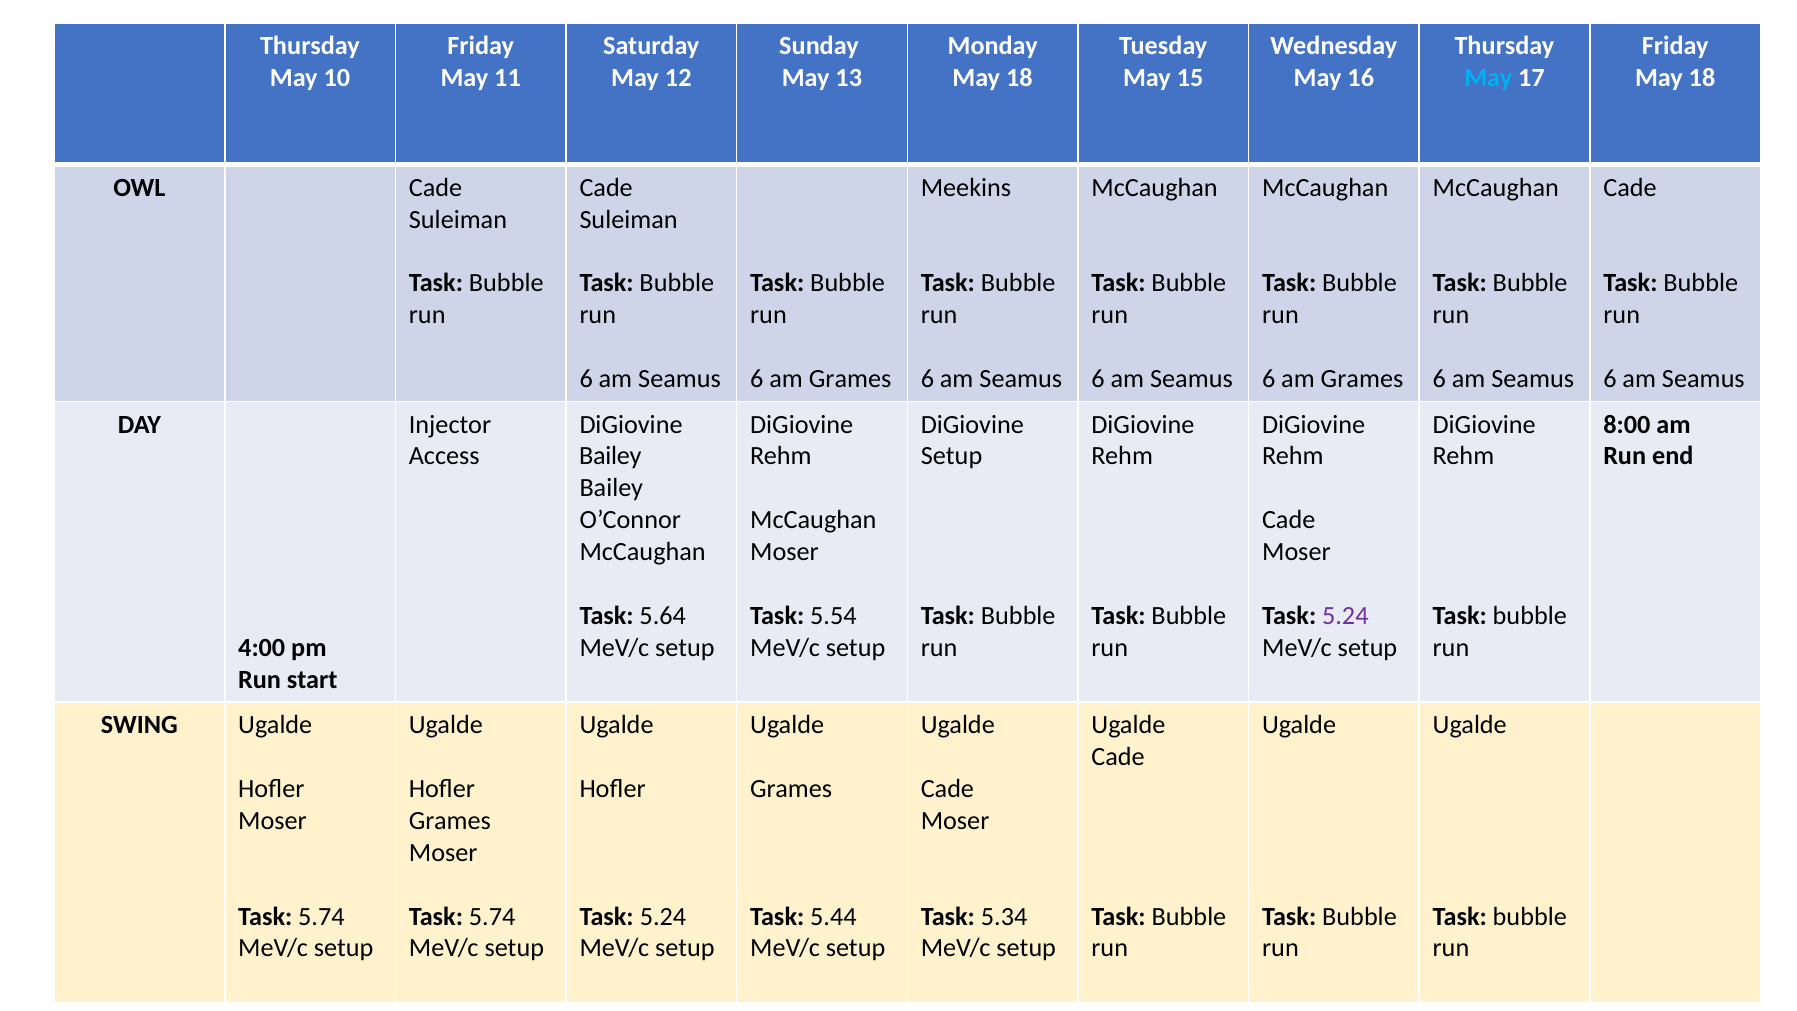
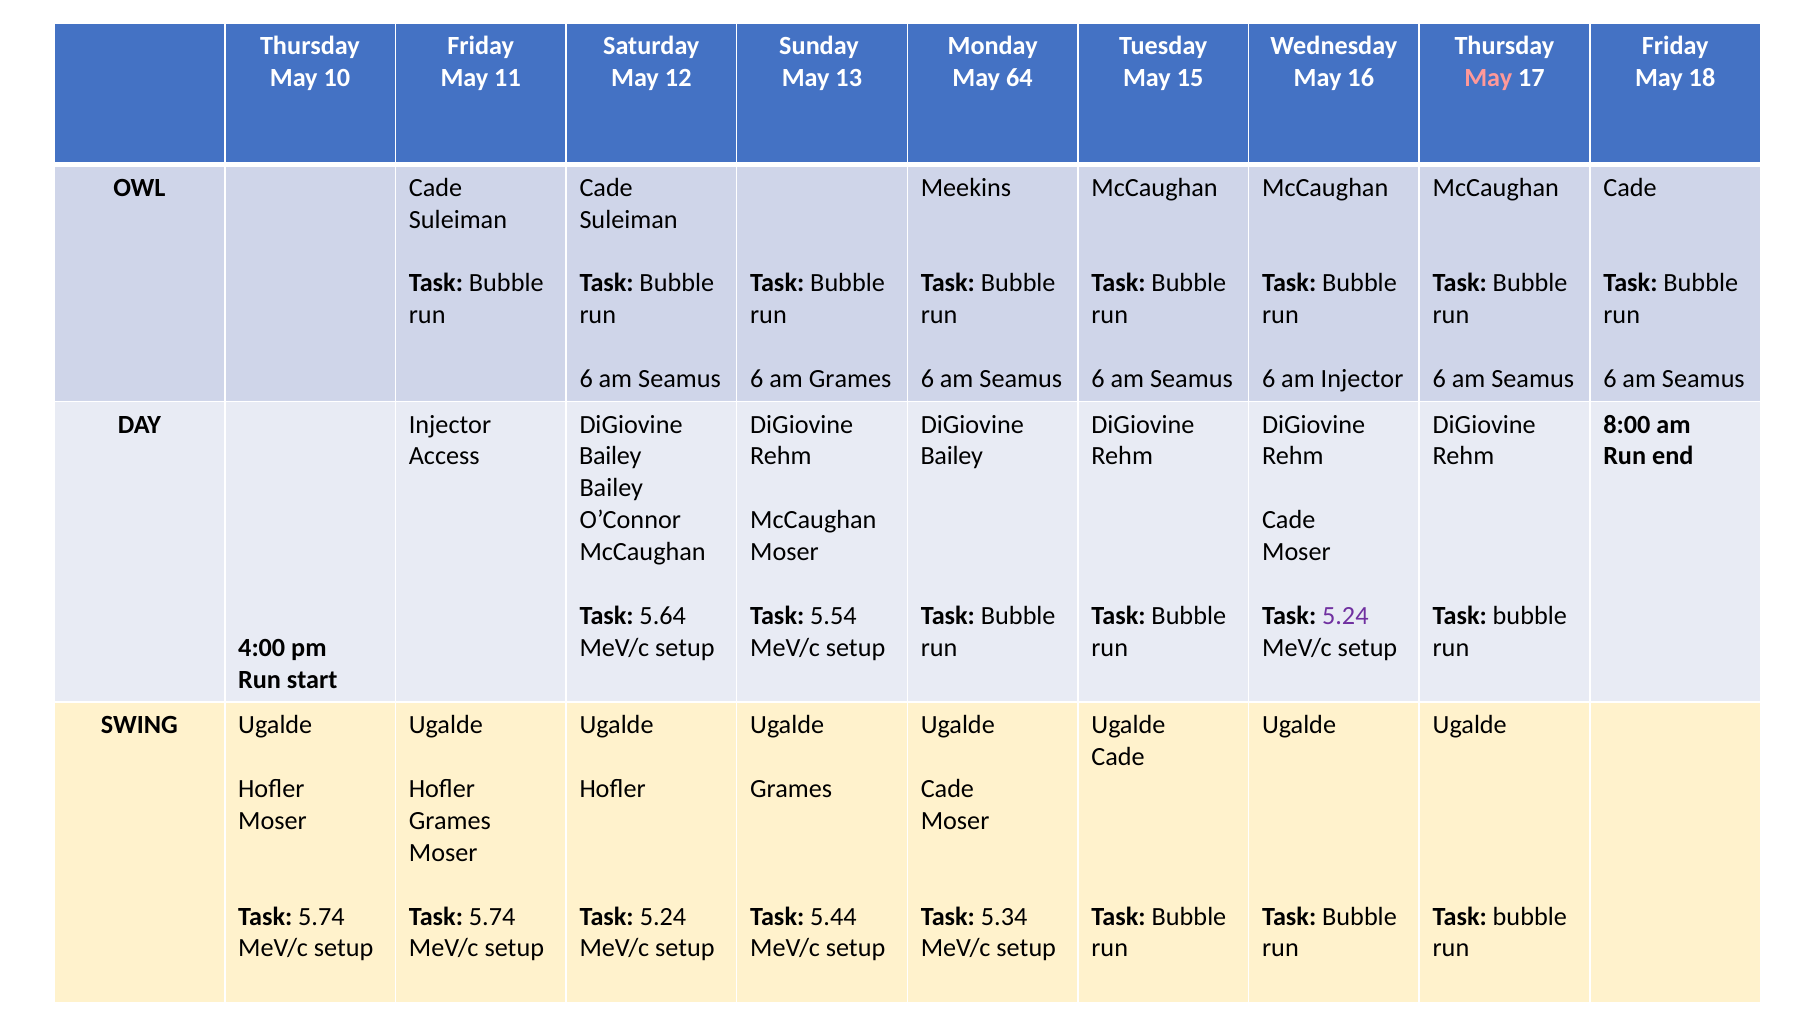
18: 18 -> 64 (1019, 78)
May colour: light blue -> pink (1488, 78)
Grames: Grames -> Injector (1362, 379)
Setup: Setup -> Bailey (952, 456)
